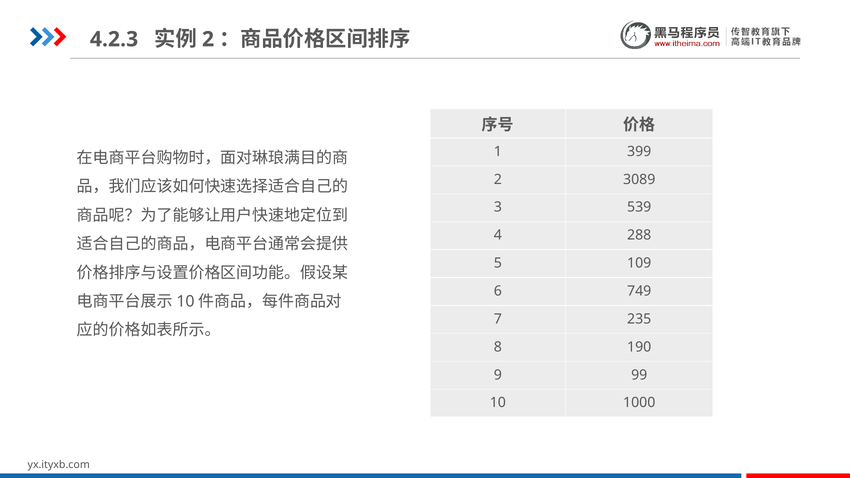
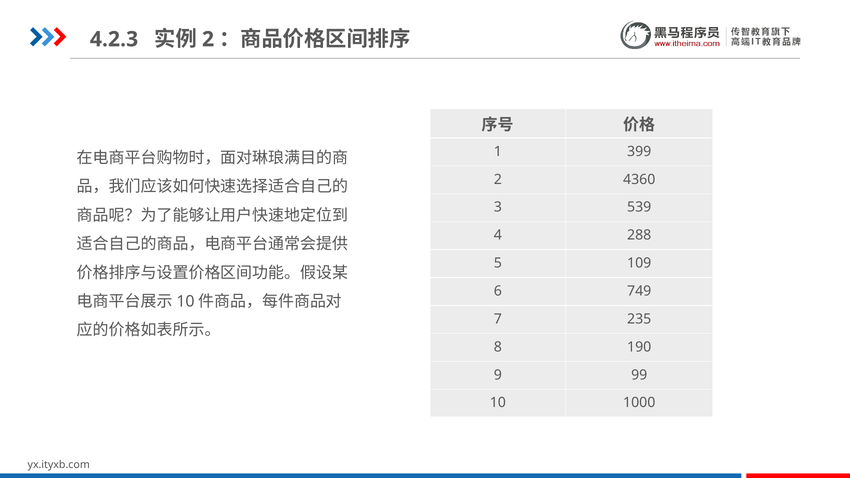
3089: 3089 -> 4360 (639, 180)
